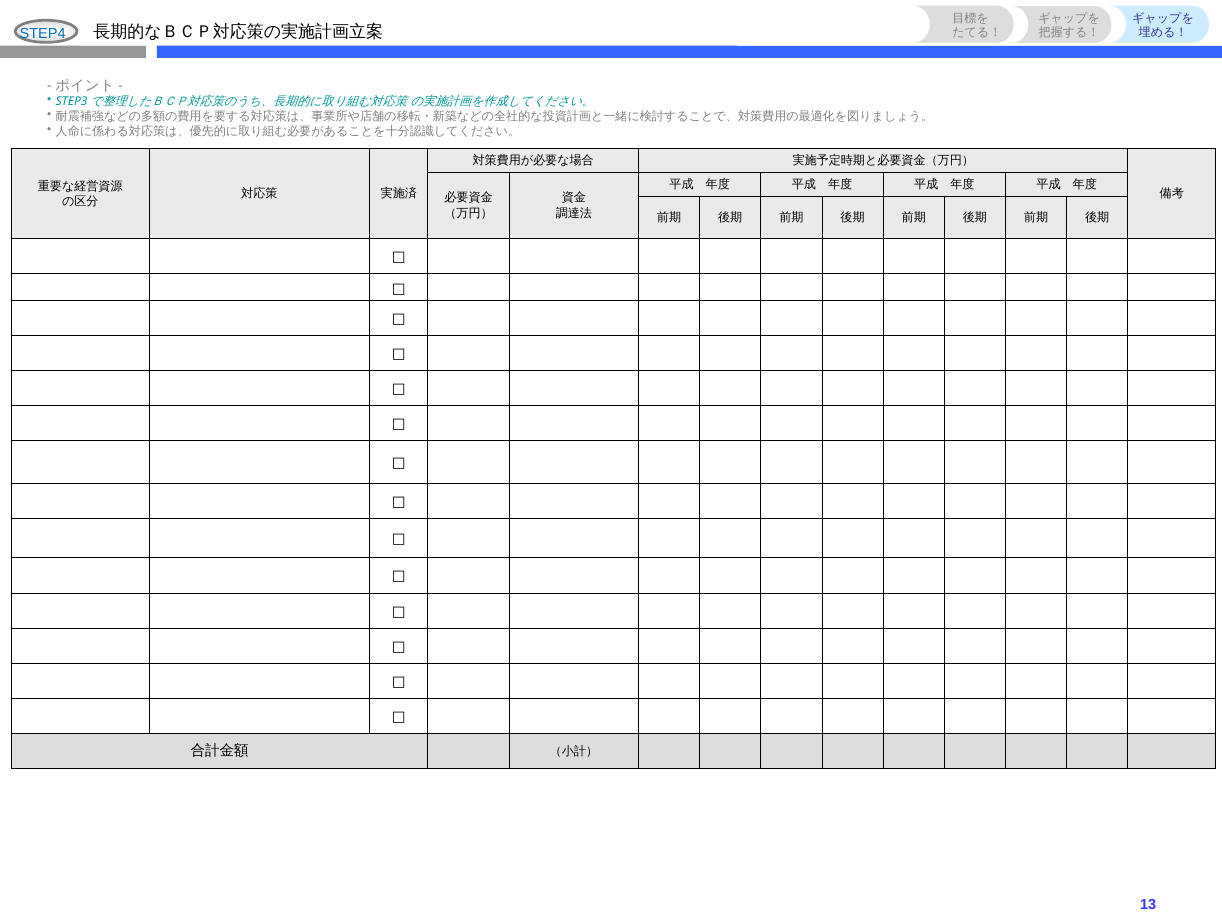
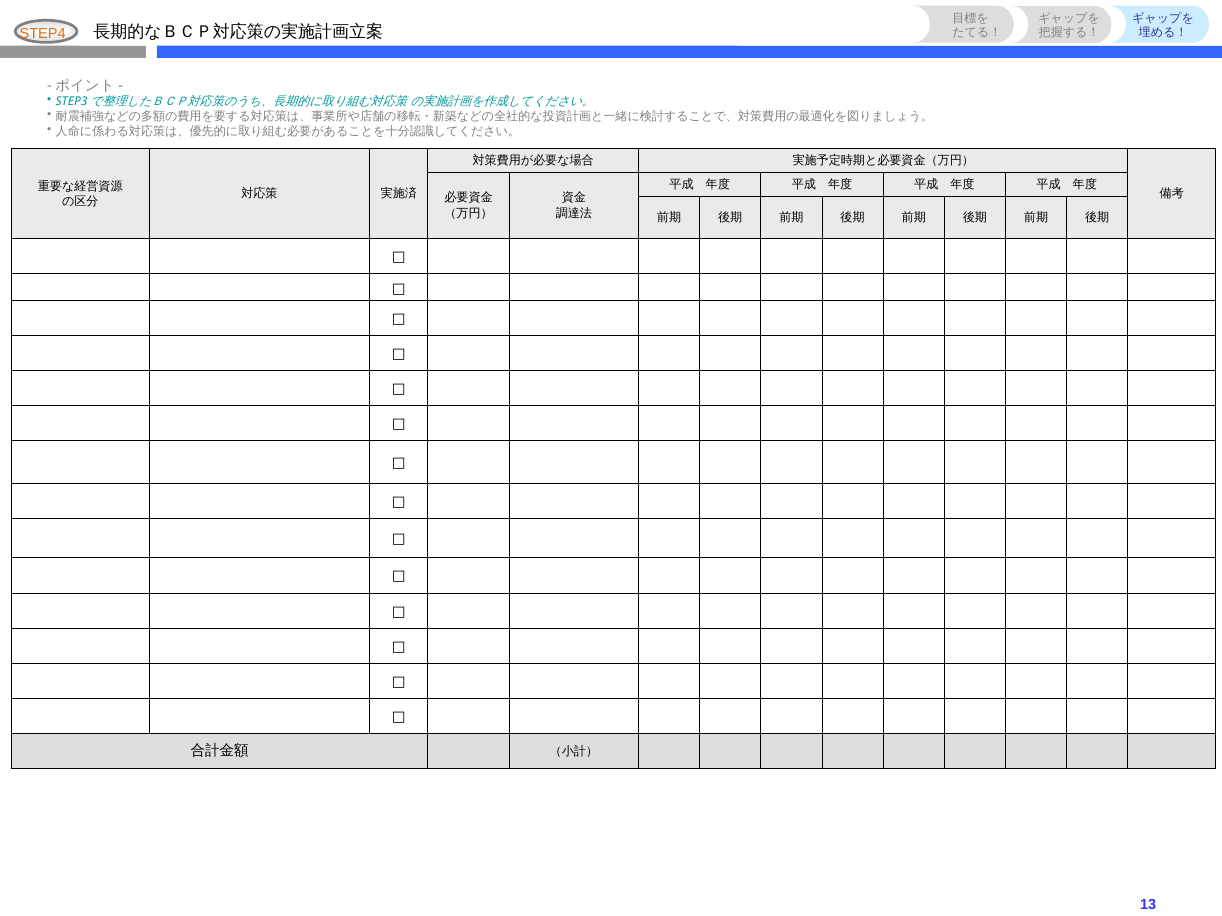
STEP4 colour: blue -> orange (43, 33)
